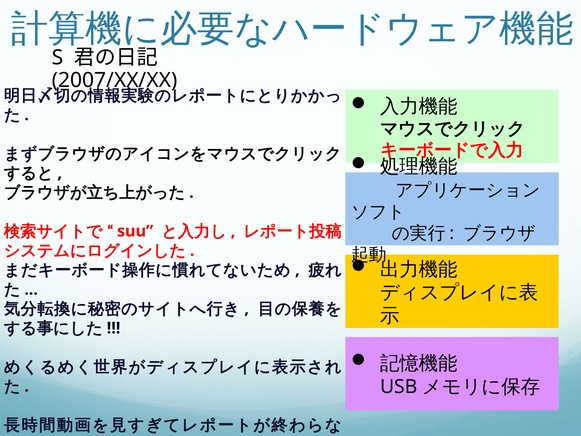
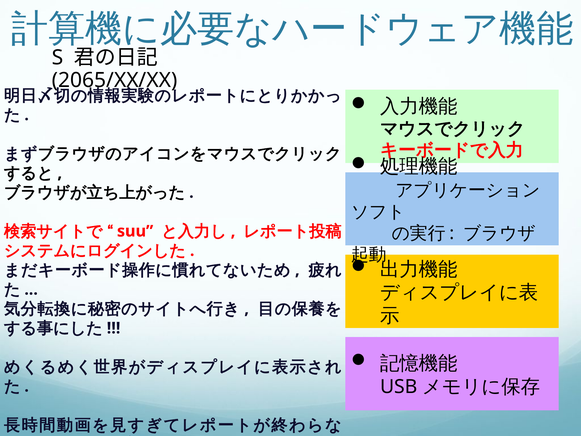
2007/XX/XX: 2007/XX/XX -> 2065/XX/XX (115, 80)
